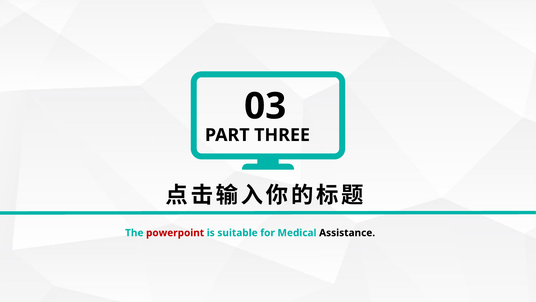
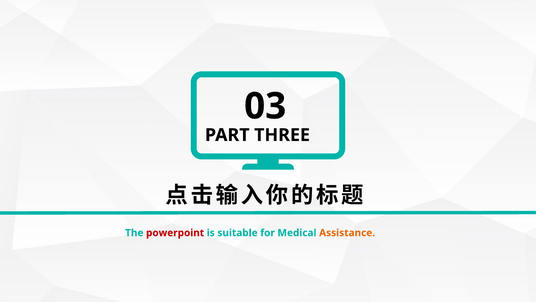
Assistance colour: black -> orange (347, 232)
